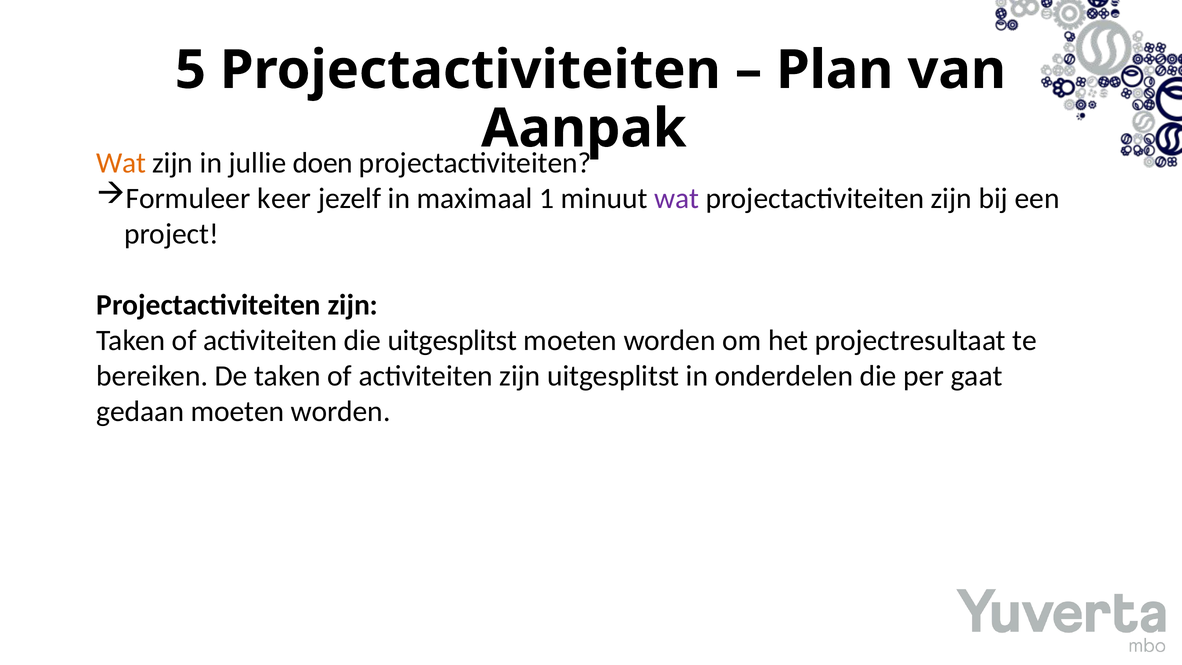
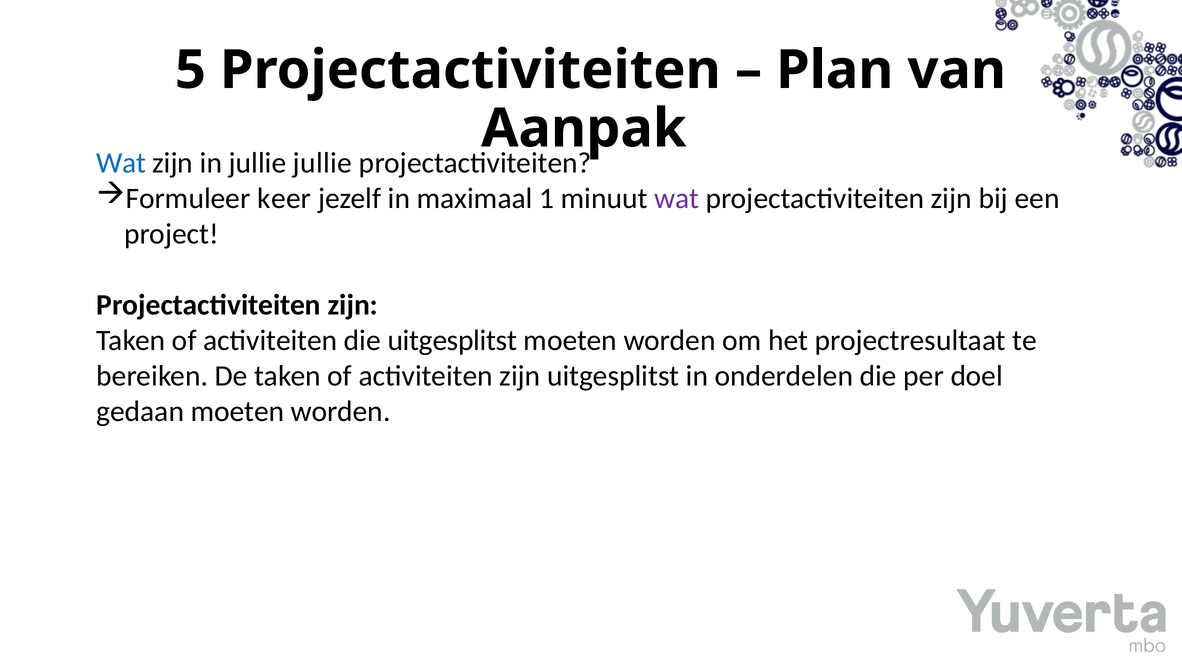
Wat colour: orange -> blue (121, 163)
jullie doen: doen -> jullie (322, 163)
gaat: gaat -> doel (977, 376)
